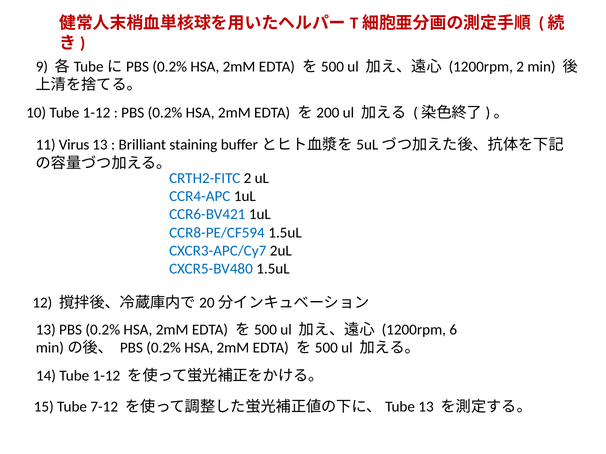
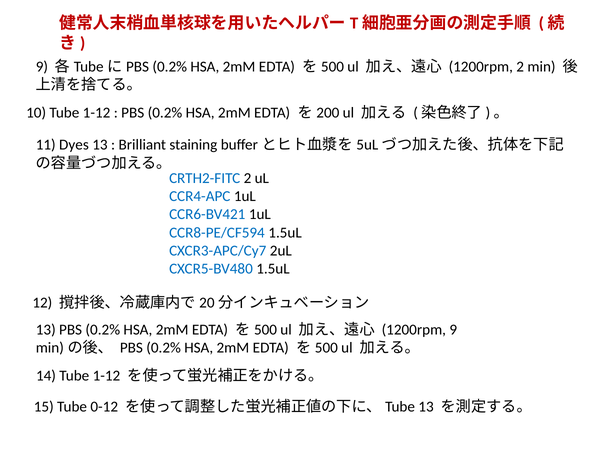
Virus: Virus -> Dyes (74, 145)
1200rpm 6: 6 -> 9 (453, 330)
7-12: 7-12 -> 0-12 (104, 407)
